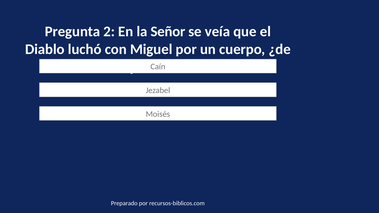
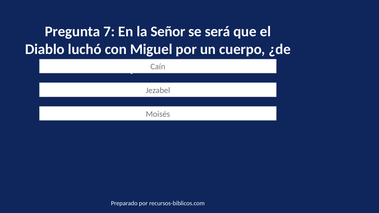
2: 2 -> 7 (109, 31)
veía: veía -> será (218, 31)
